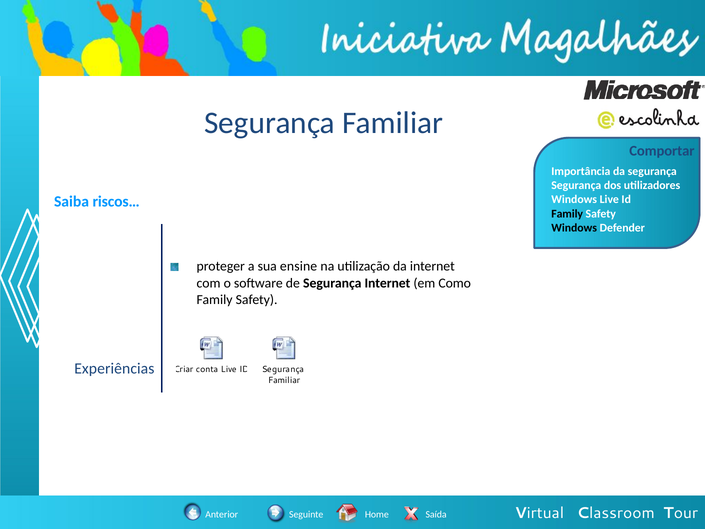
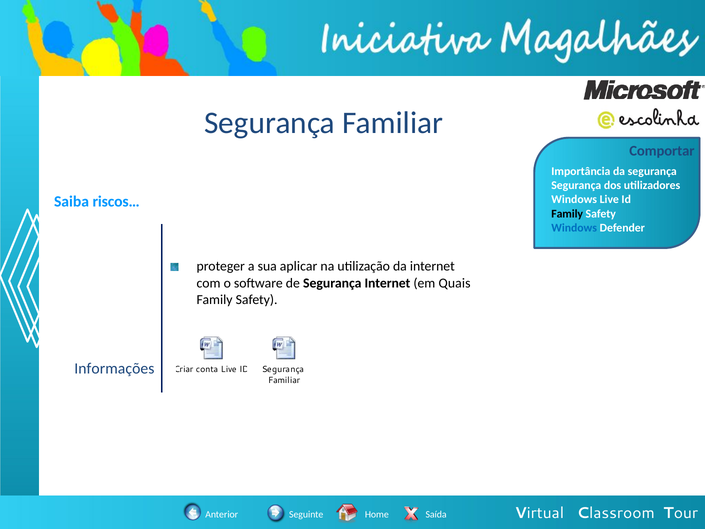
Windows colour: black -> blue (574, 228)
ensine: ensine -> aplicar (299, 266)
Como: Como -> Quais (455, 283)
Experiências: Experiências -> Informações (114, 369)
